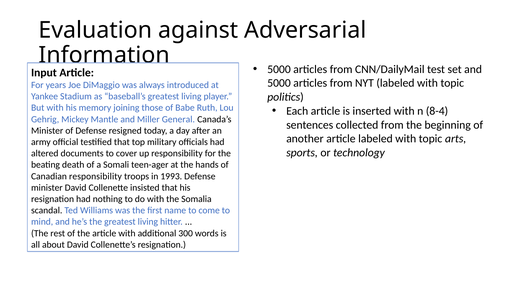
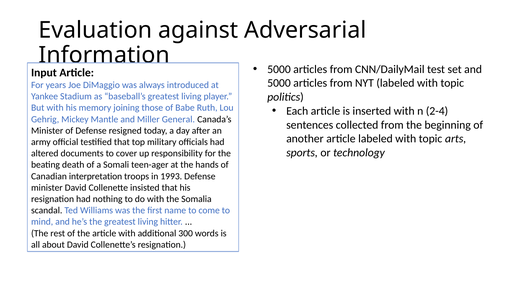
8-4: 8-4 -> 2-4 (437, 111)
Canadian responsibility: responsibility -> interpretation (96, 176)
